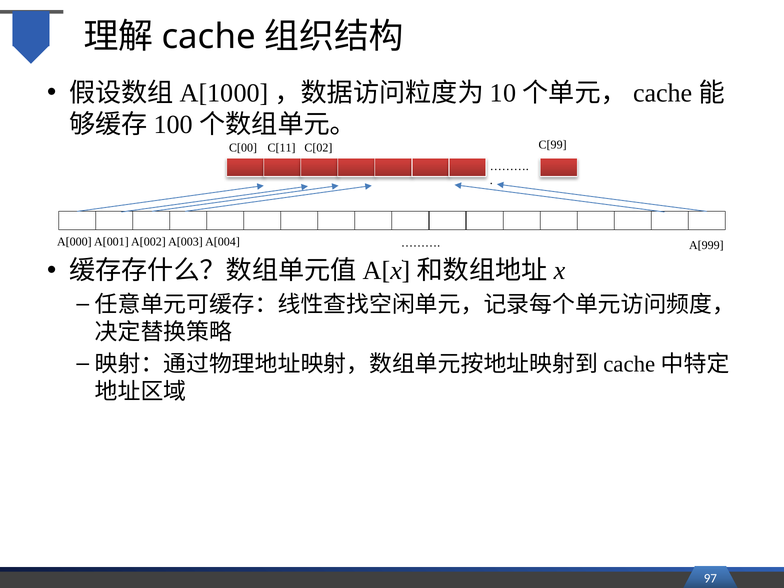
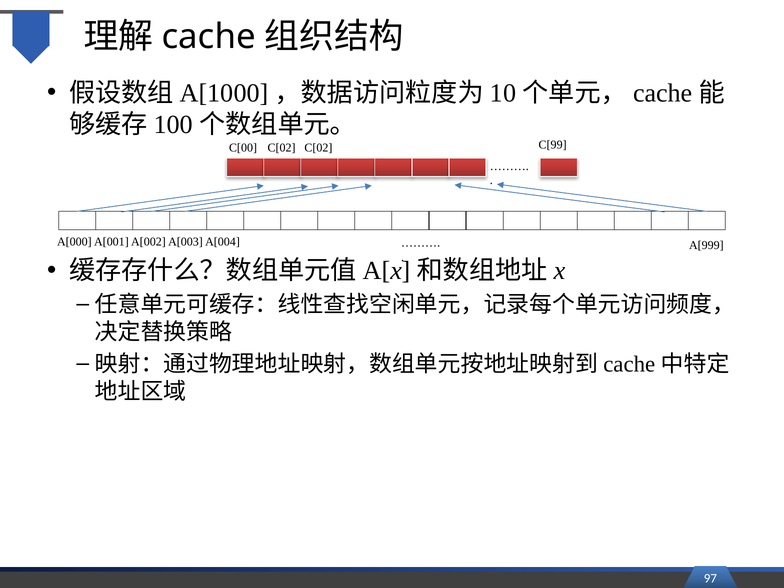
C[00 C[11: C[11 -> C[02 (282, 148)
